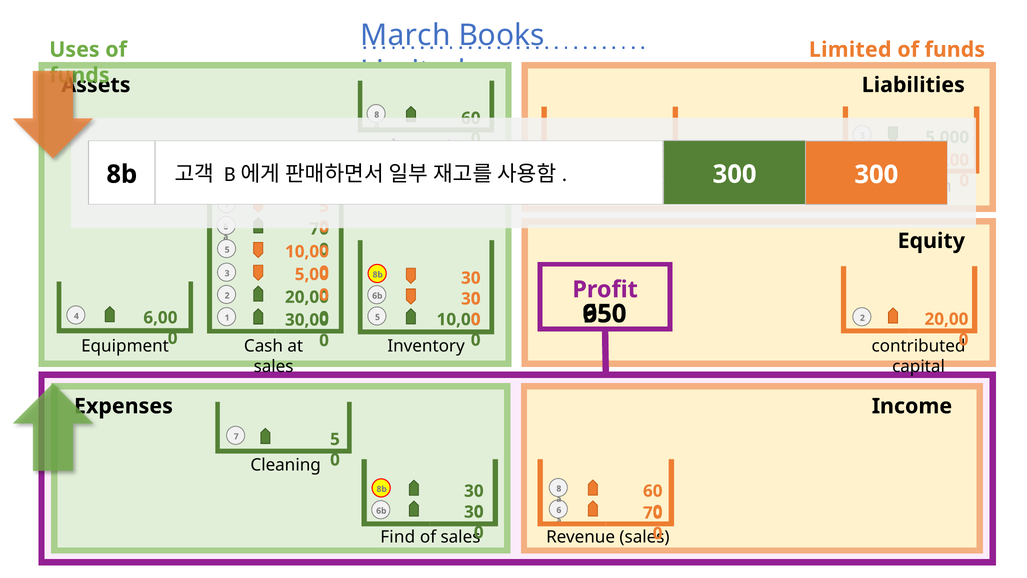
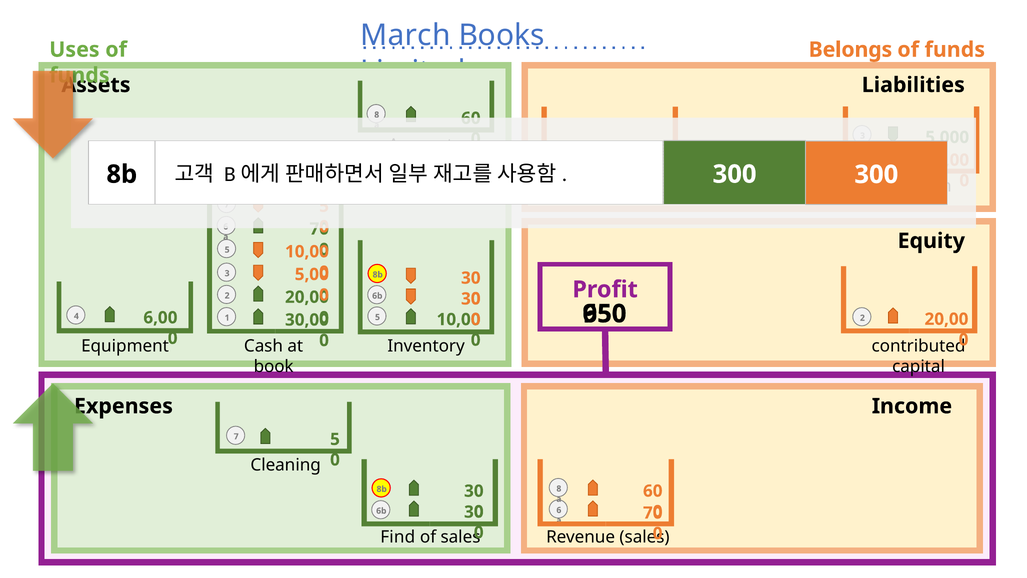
Limited: Limited -> Belongs (850, 50)
sales: sales -> book (274, 366)
